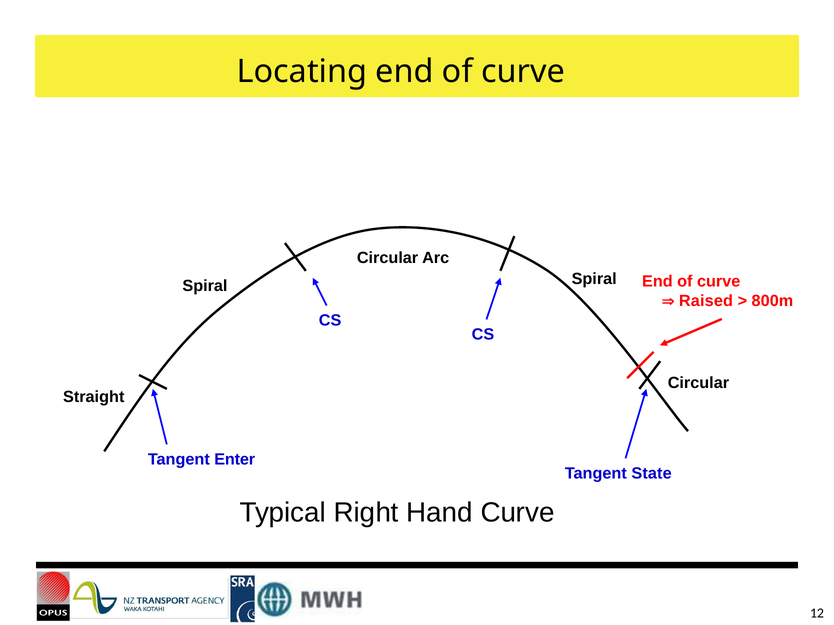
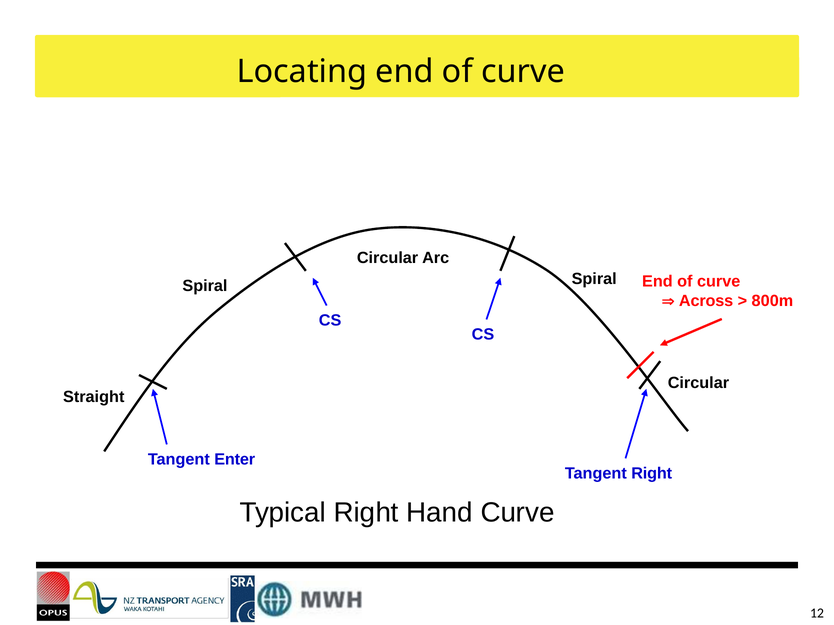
Raised: Raised -> Across (706, 301)
Tangent State: State -> Right (652, 474)
